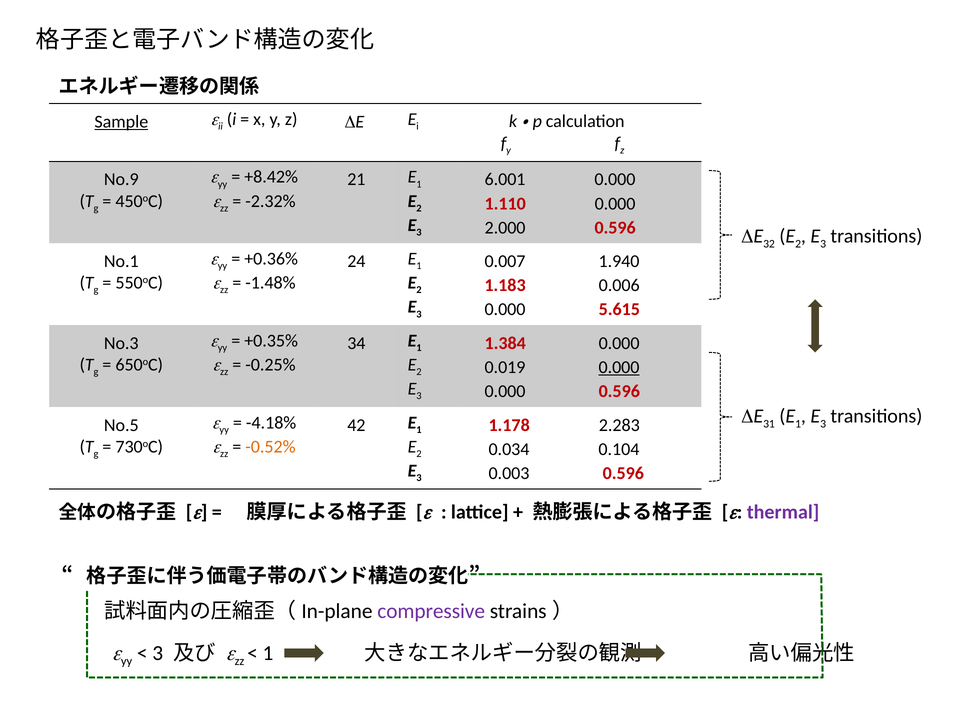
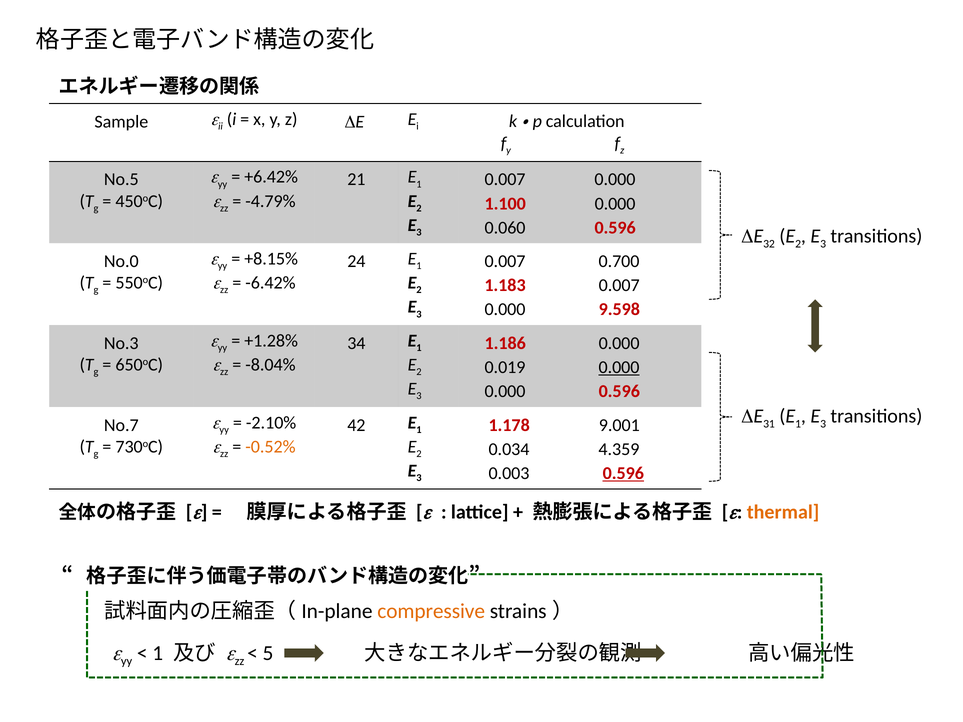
Sample underline: present -> none (121, 122)
No.9: No.9 -> No.5 (121, 180)
6.001: 6.001 -> 0.007 (505, 180)
+8.42%: +8.42% -> +6.42% (271, 177)
1.110: 1.110 -> 1.100 (505, 204)
-2.32%: -2.32% -> -4.79% (270, 201)
2.000: 2.000 -> 0.060 (505, 228)
No.1: No.1 -> No.0 (121, 261)
1.940: 1.940 -> 0.700 (619, 261)
+0.36%: +0.36% -> +8.15% (271, 259)
1.183 0.006: 0.006 -> 0.007 (619, 286)
-1.48%: -1.48% -> -6.42% (270, 283)
5.615: 5.615 -> 9.598 (619, 310)
1.384: 1.384 -> 1.186 (505, 343)
+0.35%: +0.35% -> +1.28% (271, 341)
-0.25%: -0.25% -> -8.04% (270, 365)
No.5: No.5 -> No.7 (121, 425)
2.283: 2.283 -> 9.001 (619, 425)
-4.18%: -4.18% -> -2.10% (271, 423)
0.104: 0.104 -> 4.359 (619, 449)
0.596 underline: none -> present (623, 473)
thermal colour: purple -> orange (783, 512)
compressive colour: purple -> orange (431, 611)
3: 3 -> 1 (158, 653)
1: 1 -> 5 (268, 653)
